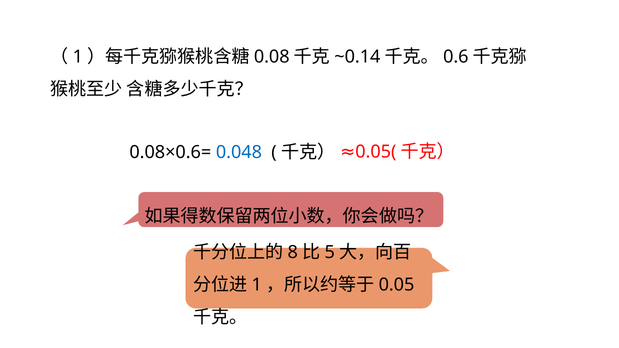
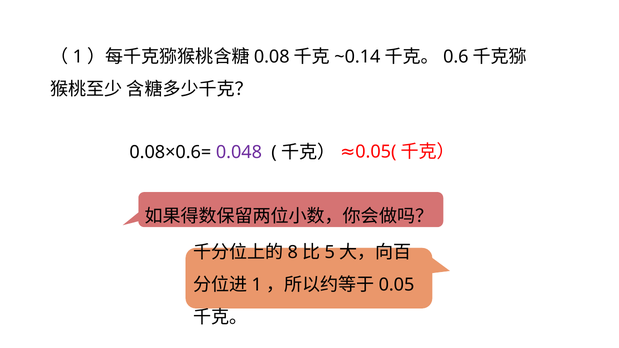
0.048 colour: blue -> purple (239, 152)
